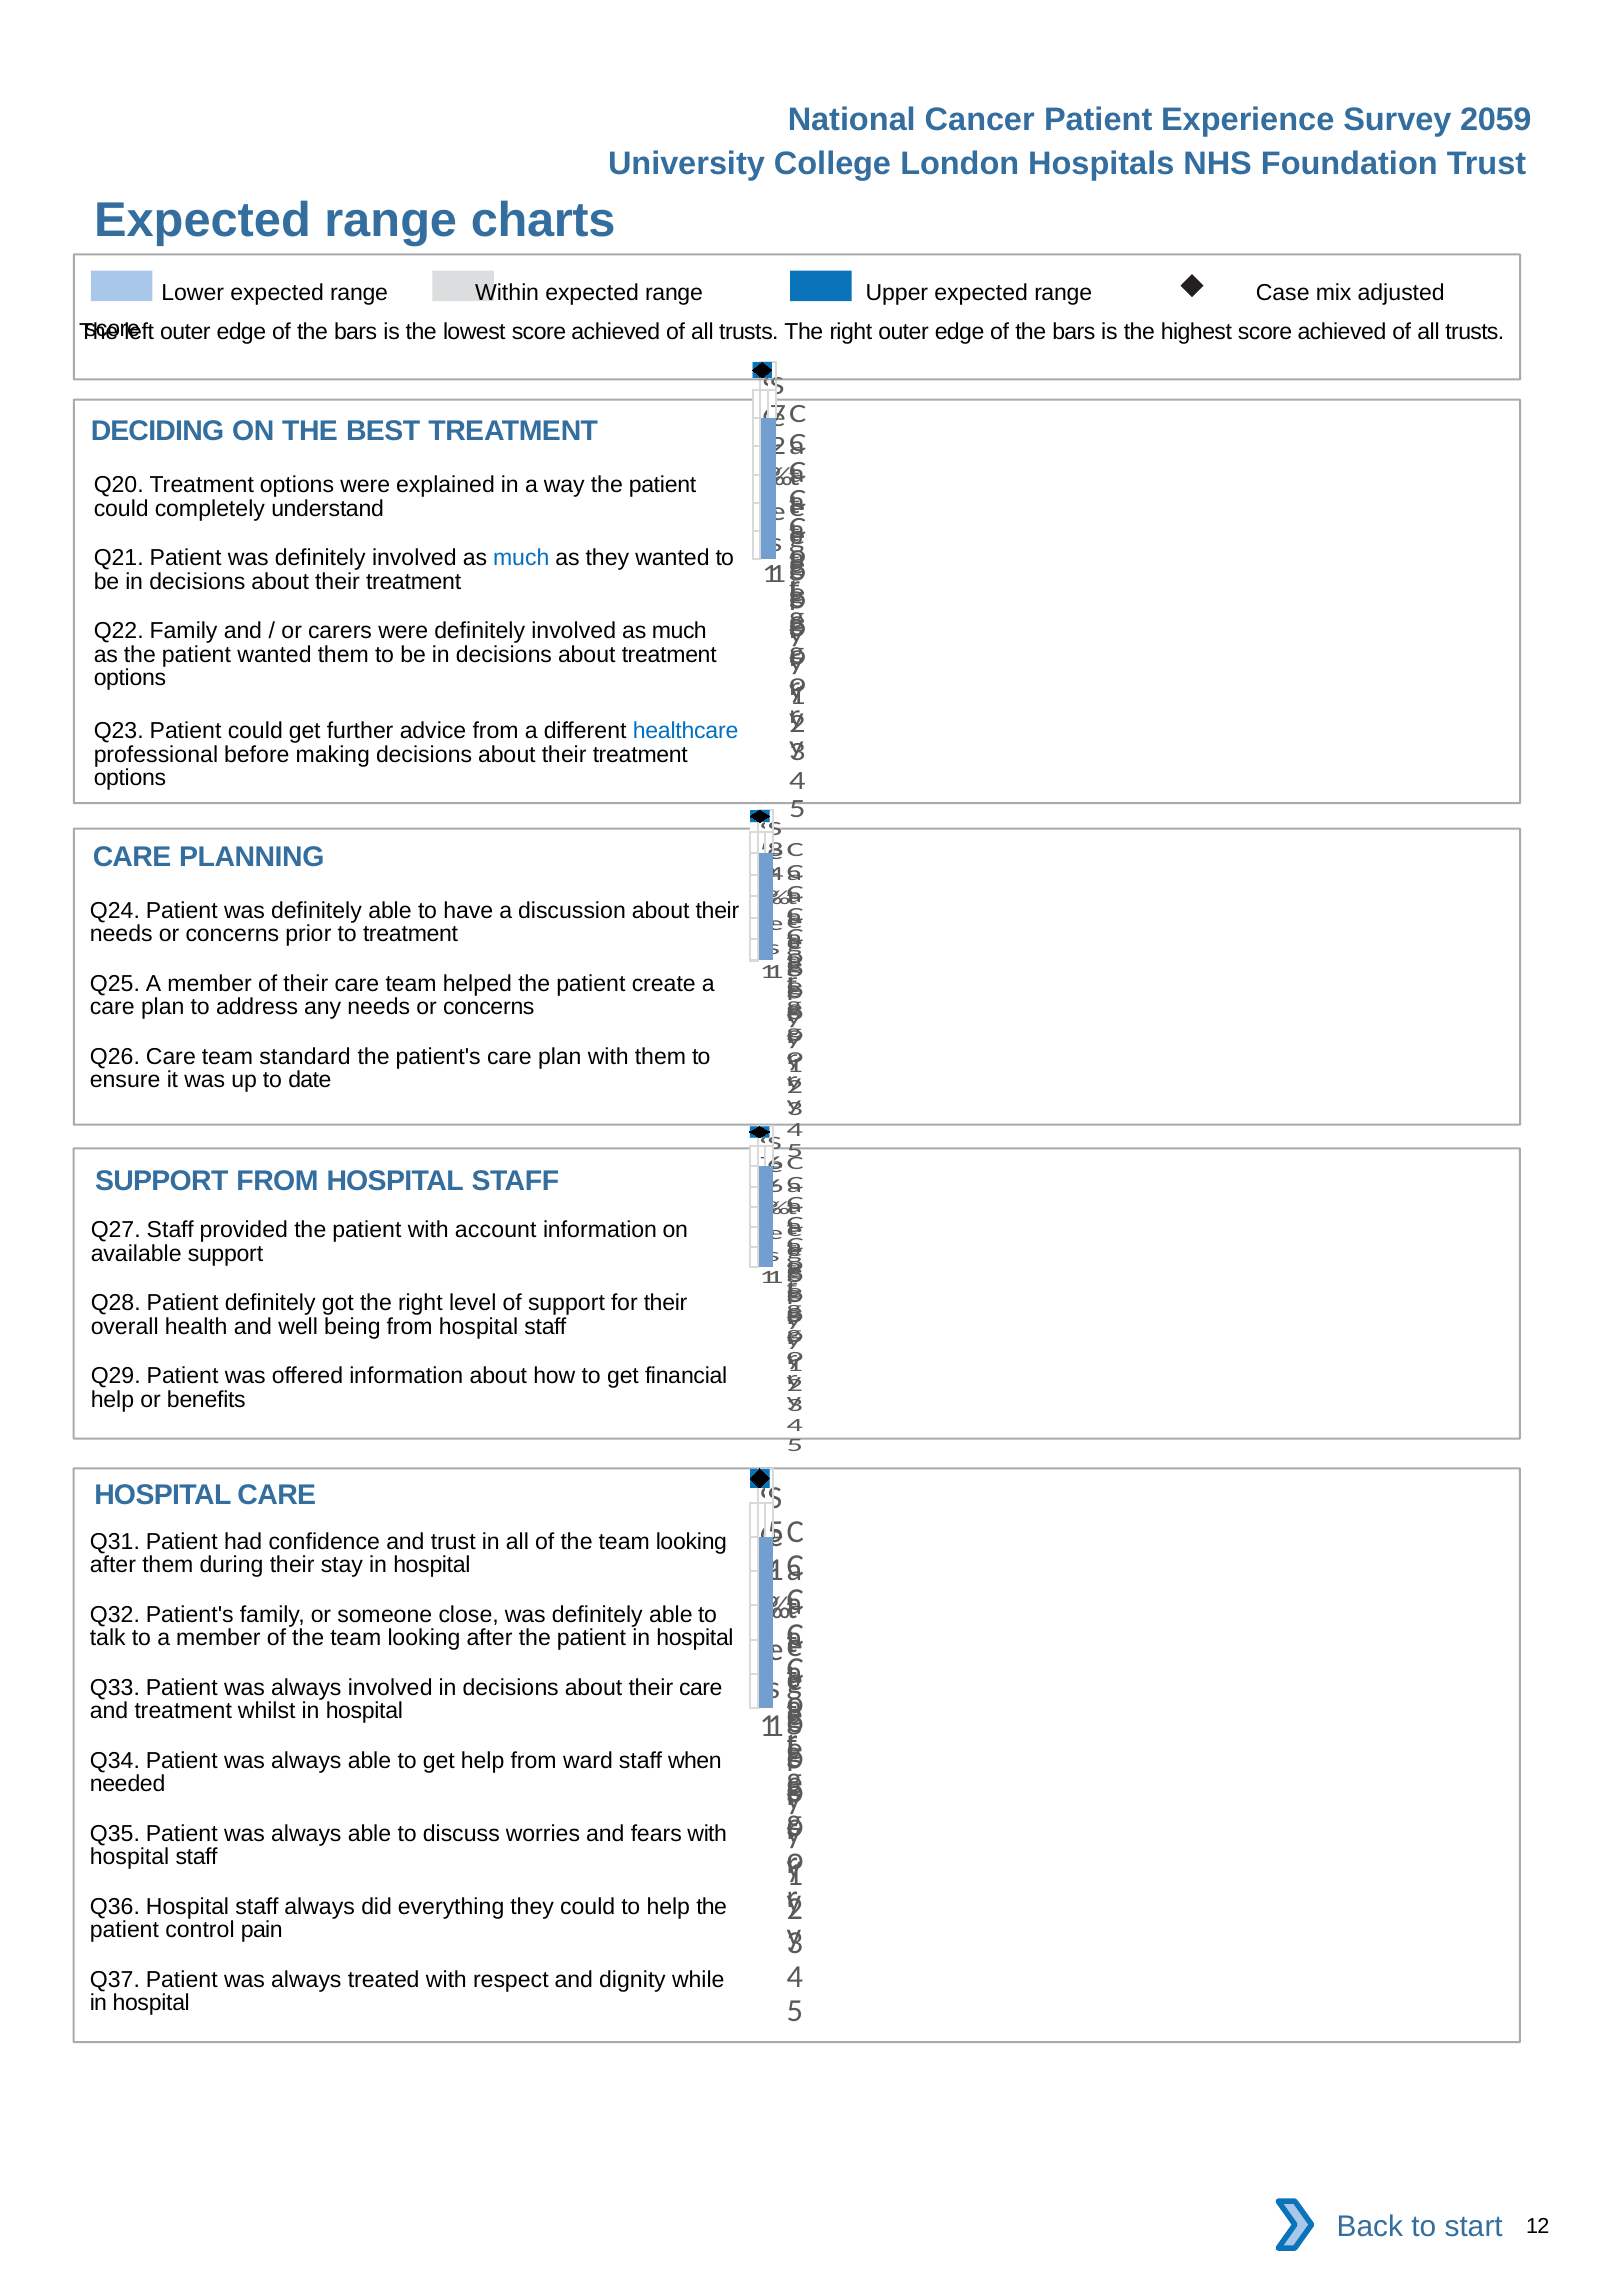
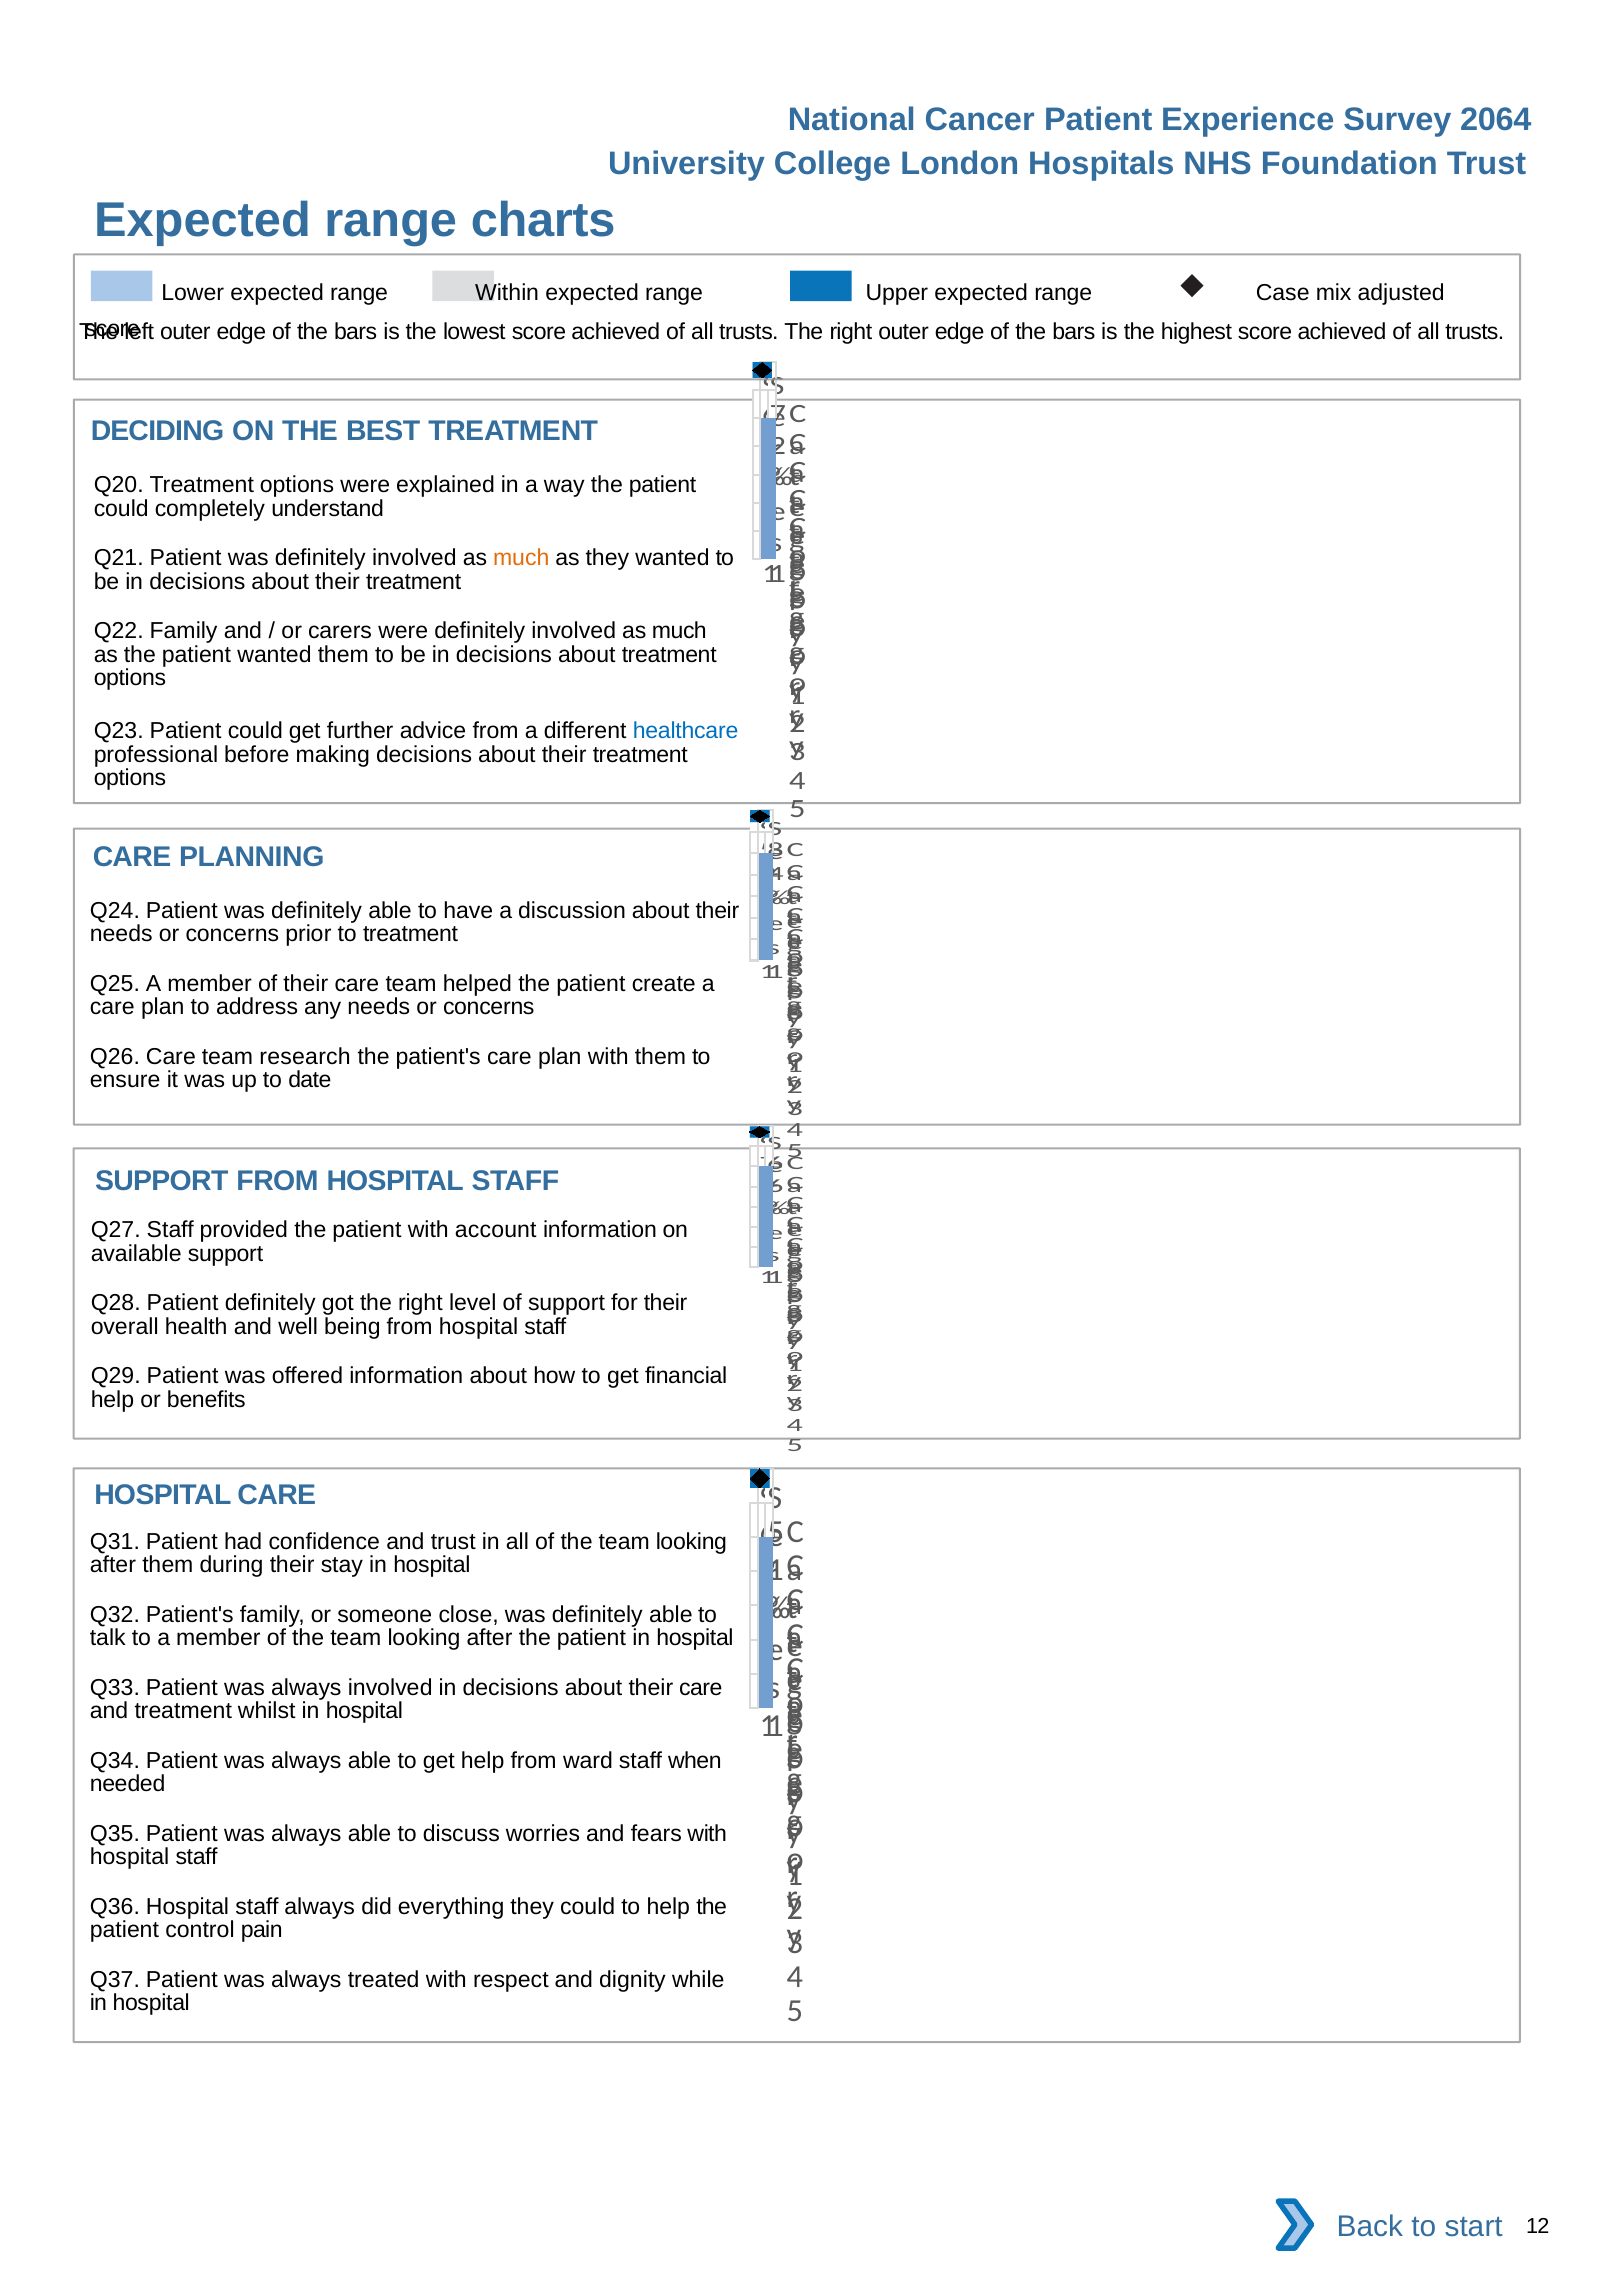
2059: 2059 -> 2064 (1496, 120)
much colour: blue -> orange (521, 558)
standard: standard -> research (305, 1057)
